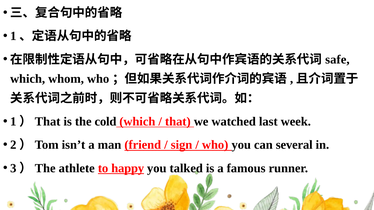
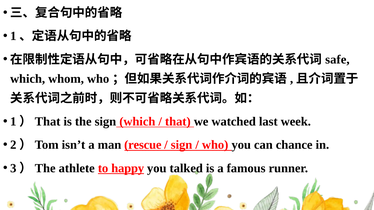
the cold: cold -> sign (105, 122)
friend: friend -> rescue (143, 145)
several: several -> chance (294, 145)
